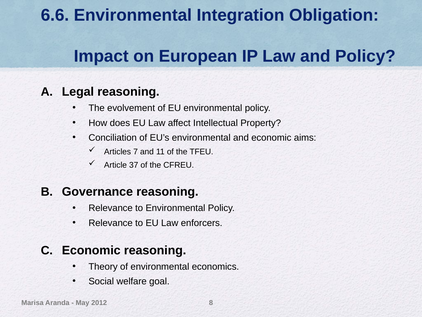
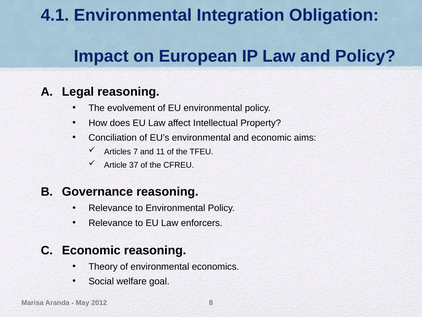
6.6: 6.6 -> 4.1 (55, 15)
